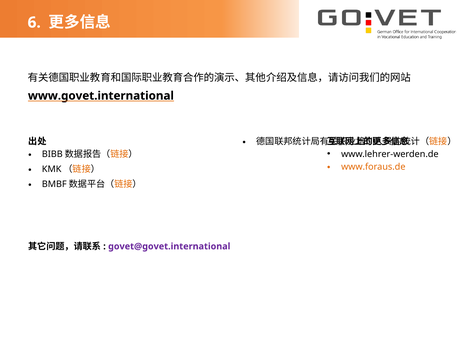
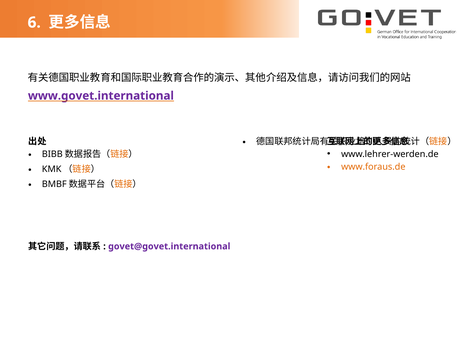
www.govet.international colour: black -> purple (101, 96)
